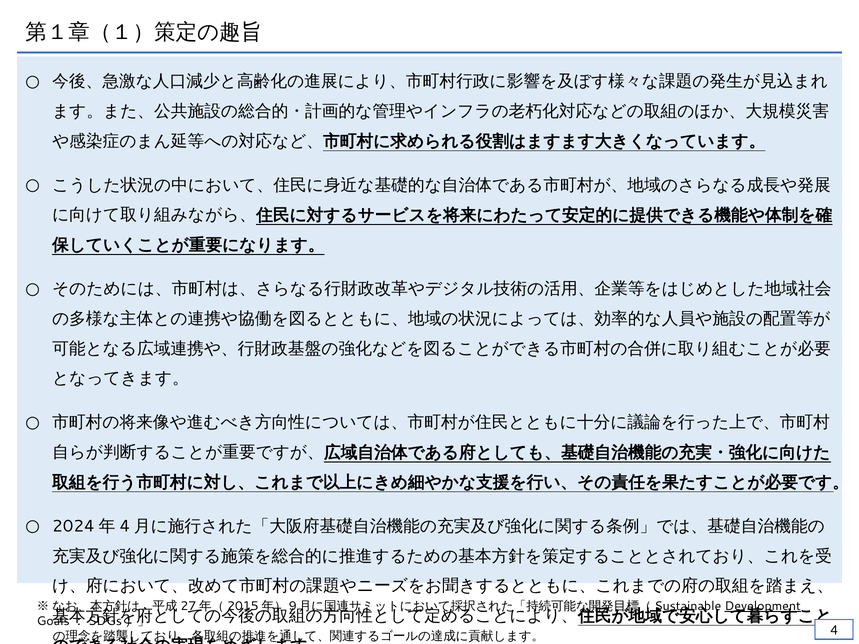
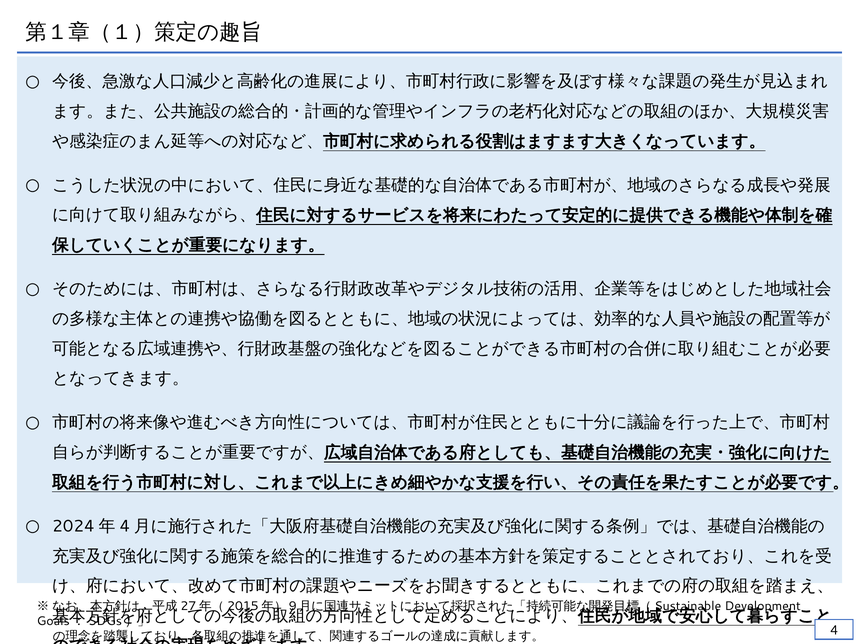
Development underline: present -> none (763, 606)
